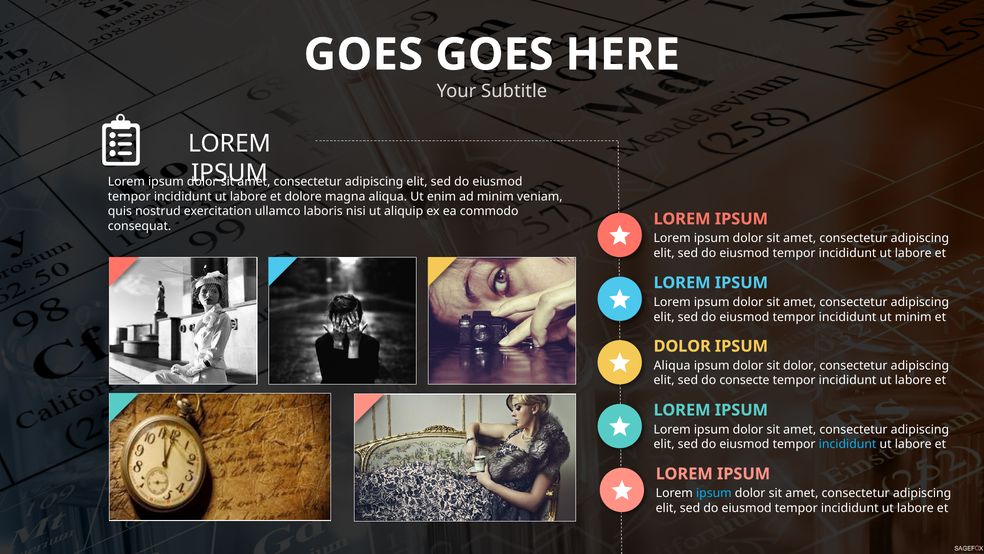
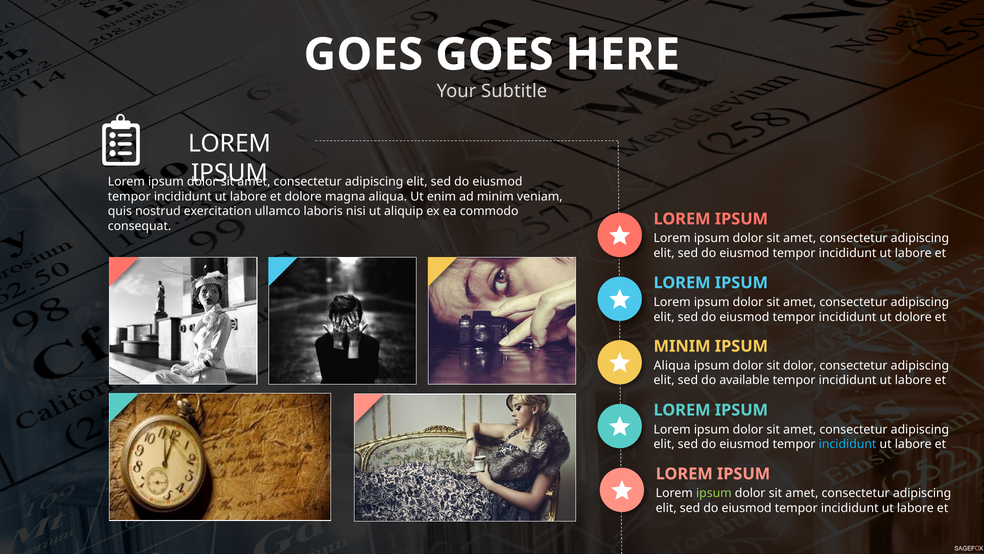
ut minim: minim -> dolore (913, 317)
DOLOR: DOLOR -> MINIM (682, 346)
consecte: consecte -> available (744, 380)
ipsum colour: light blue -> light green (714, 493)
